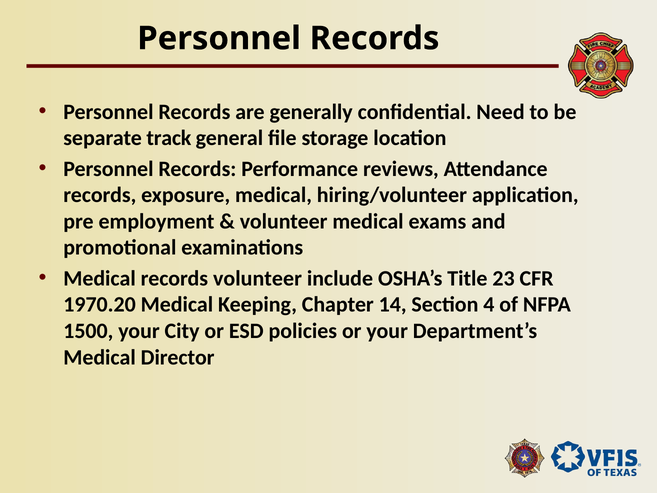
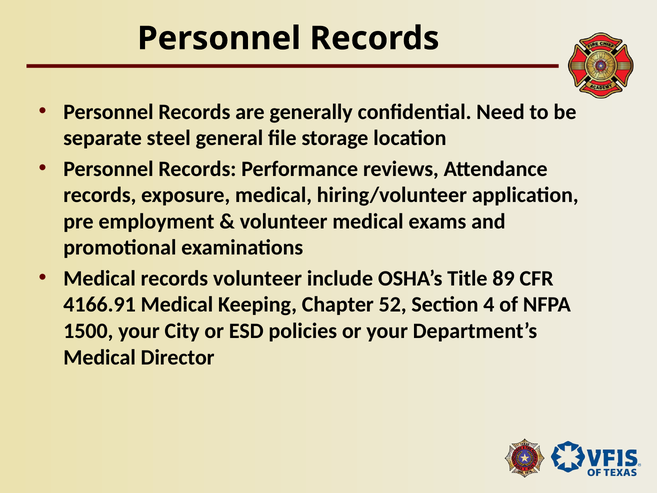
track: track -> steel (169, 138)
23: 23 -> 89 (504, 278)
1970.20: 1970.20 -> 4166.91 (100, 305)
14: 14 -> 52 (393, 305)
